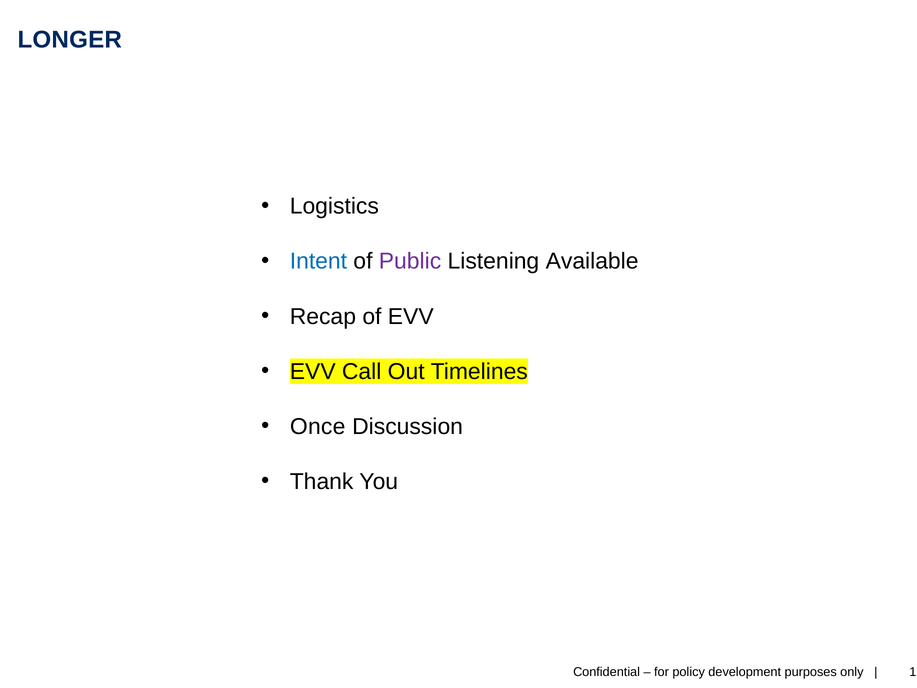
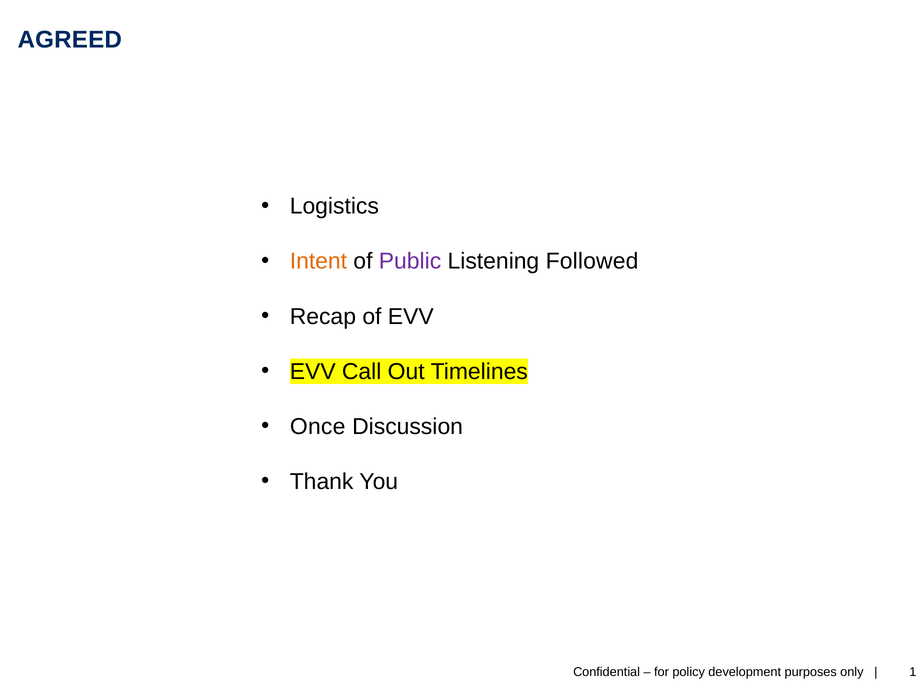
LONGER: LONGER -> AGREED (70, 40)
Intent colour: blue -> orange (318, 261)
Available: Available -> Followed (592, 261)
